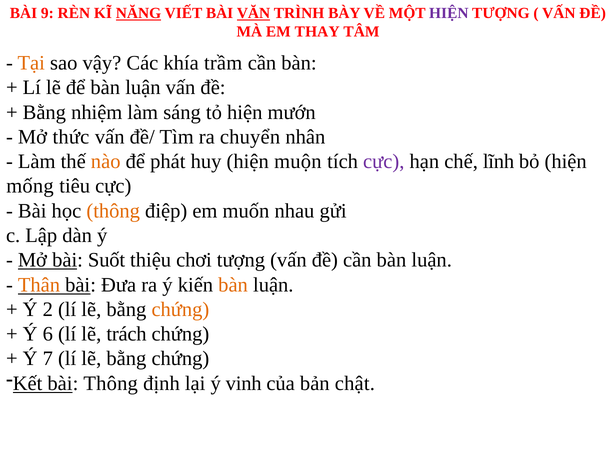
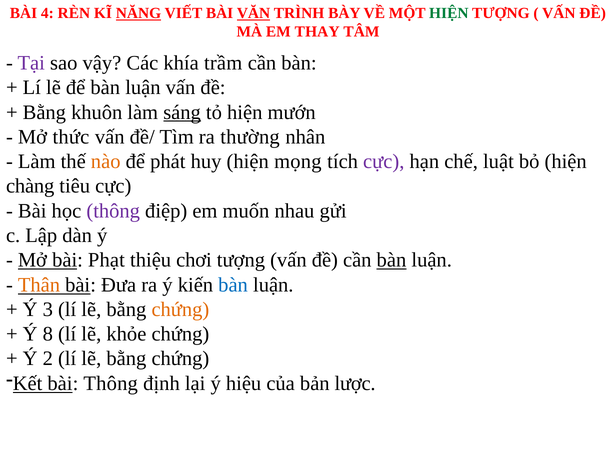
9: 9 -> 4 (47, 13)
HIỆN colour: purple -> green (449, 13)
Tại colour: orange -> purple (31, 63)
nhiệm: nhiệm -> khuôn (97, 112)
sáng underline: none -> present (182, 112)
chuyển: chuyển -> thường (250, 137)
muộn: muộn -> mọng (298, 162)
lĩnh: lĩnh -> luật (498, 162)
mống: mống -> chàng (30, 186)
thông colour: orange -> purple (113, 211)
Suốt: Suốt -> Phạt (106, 260)
bàn underline: none -> present (391, 260)
bàn colour: orange -> blue (233, 285)
2: 2 -> 3 (48, 309)
6: 6 -> 8 (48, 334)
trách: trách -> khỏe (126, 334)
7: 7 -> 2 (48, 359)
vinh: vinh -> hiệu (244, 383)
chật: chật -> lược (355, 383)
